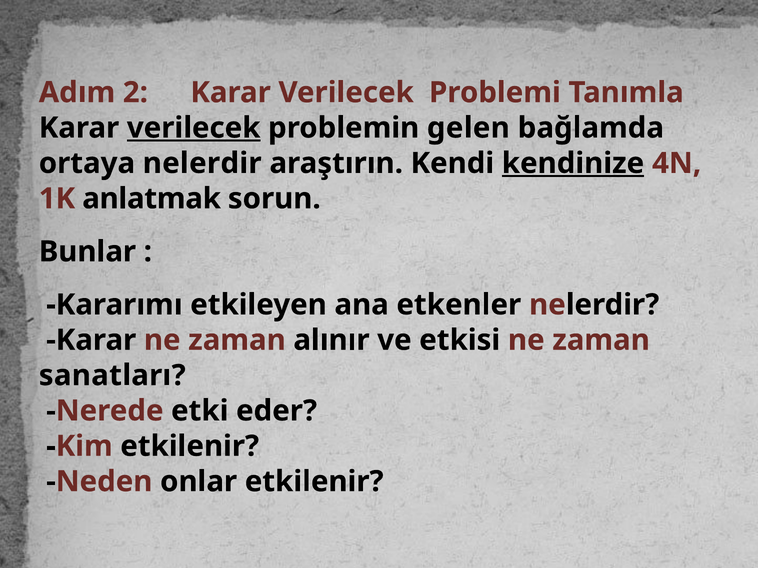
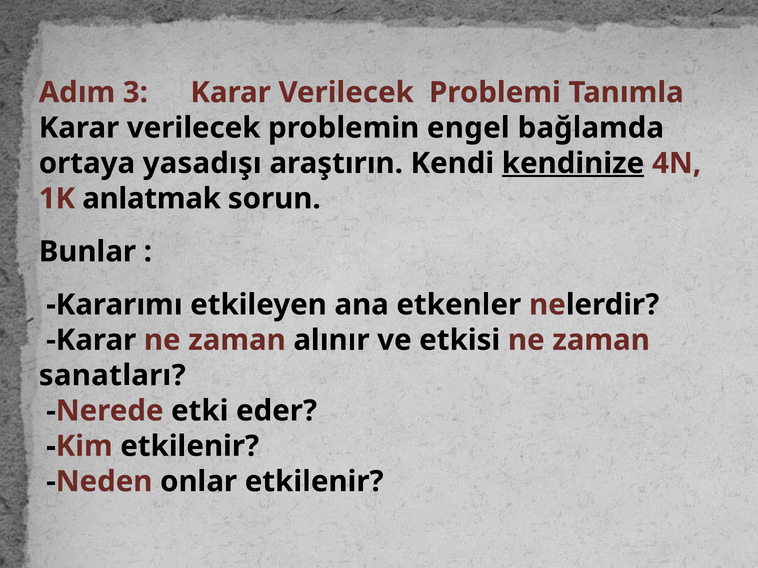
2: 2 -> 3 (135, 93)
verilecek underline: present -> none (194, 128)
gelen: gelen -> engel (468, 128)
ortaya nelerdir: nelerdir -> yasadışı (202, 163)
